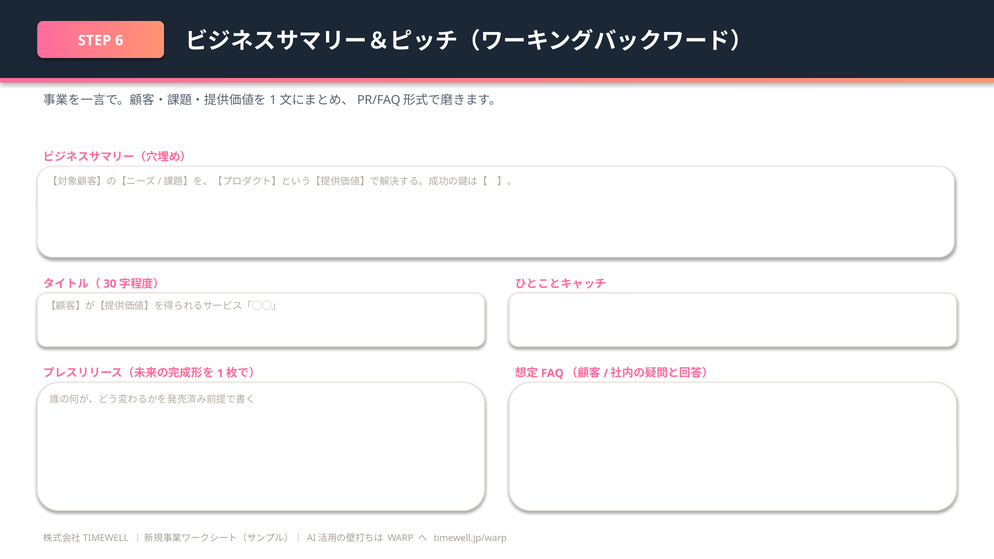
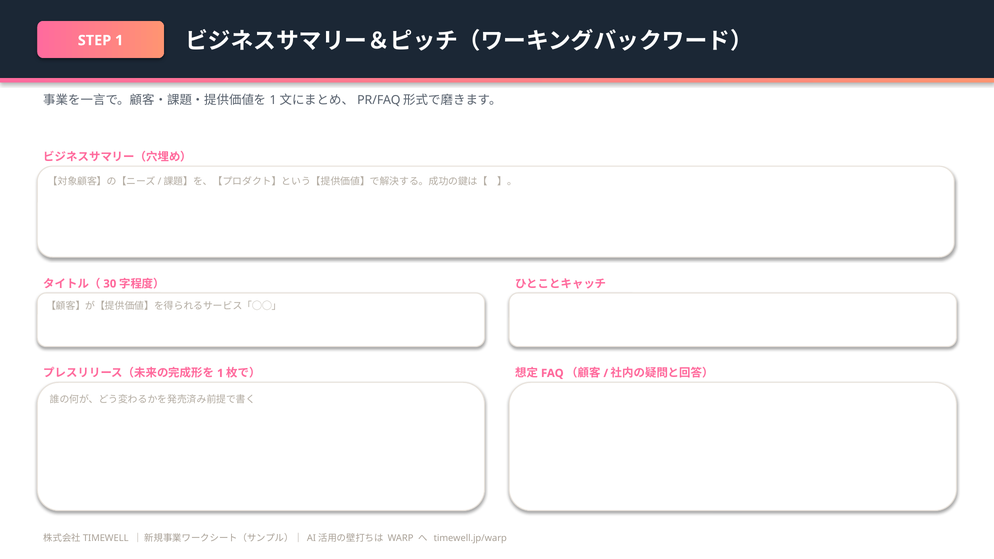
STEP 6: 6 -> 1 (119, 40)
